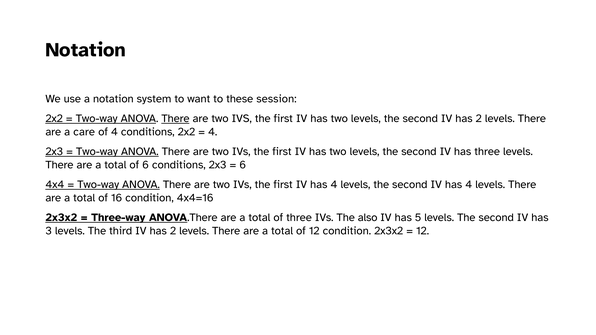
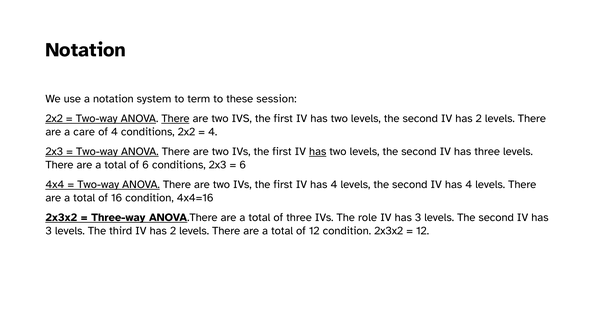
want: want -> term (199, 99)
has underline: none -> present (318, 152)
also: also -> role (368, 218)
5: 5 -> 3 (418, 218)
